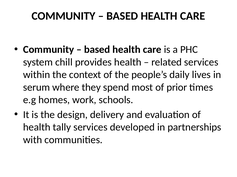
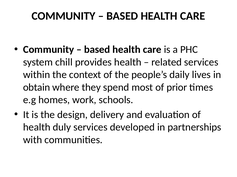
serum: serum -> obtain (37, 88)
tally: tally -> duly (62, 128)
